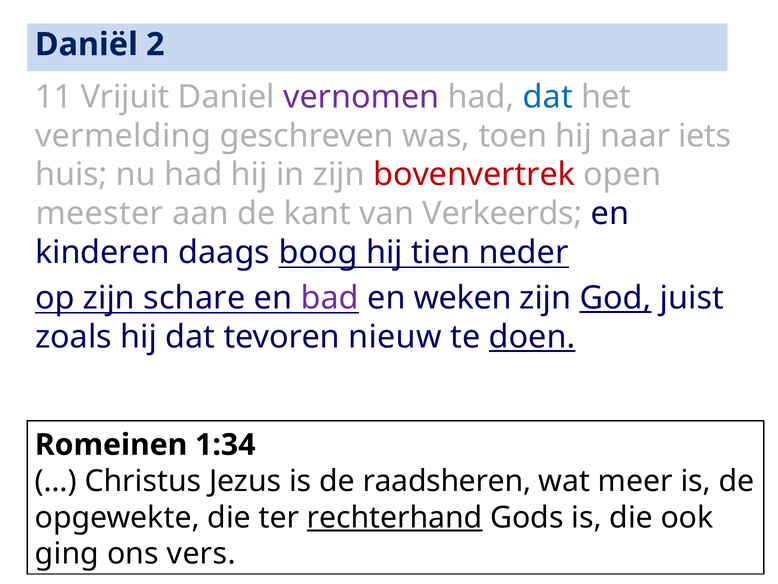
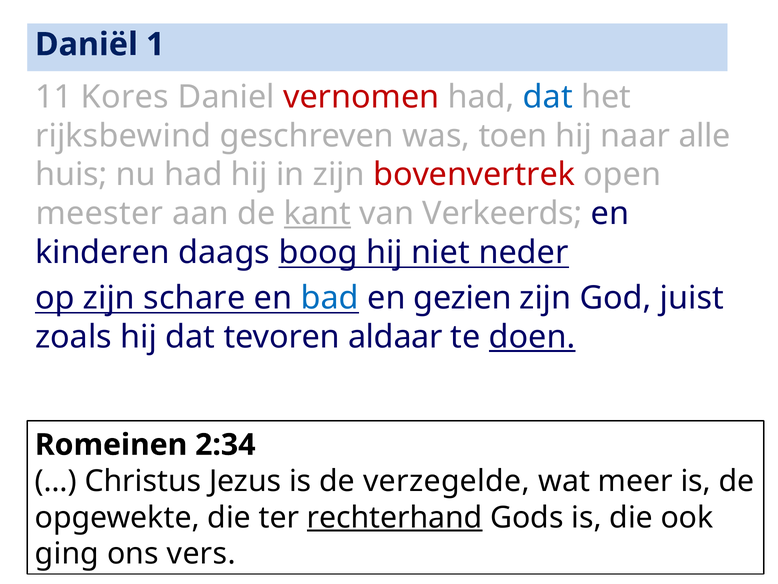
2: 2 -> 1 (155, 45)
Vrijuit: Vrijuit -> Kores (125, 97)
vernomen colour: purple -> red (361, 97)
vermelding: vermelding -> rijksbewind (123, 136)
iets: iets -> alle (705, 136)
kant underline: none -> present (317, 213)
tien: tien -> niet (441, 252)
bad colour: purple -> blue (330, 298)
weken: weken -> gezien (463, 298)
God underline: present -> none (616, 298)
nieuw: nieuw -> aldaar (395, 337)
1:34: 1:34 -> 2:34 (225, 444)
raadsheren: raadsheren -> verzegelde (447, 481)
